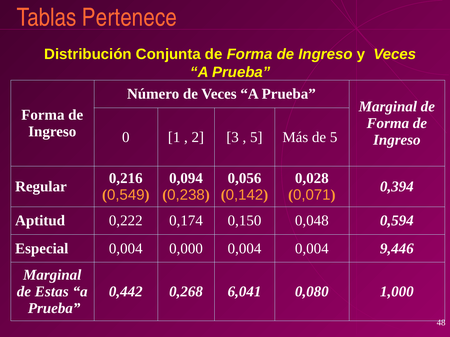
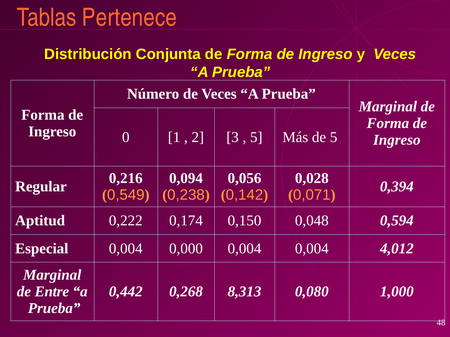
9,446: 9,446 -> 4,012 (397, 249)
Estas: Estas -> Entre (52, 292)
6,041: 6,041 -> 8,313 (244, 292)
